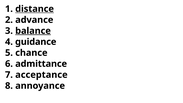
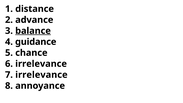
distance underline: present -> none (35, 9)
admittance: admittance -> irrelevance (41, 64)
7 acceptance: acceptance -> irrelevance (41, 75)
